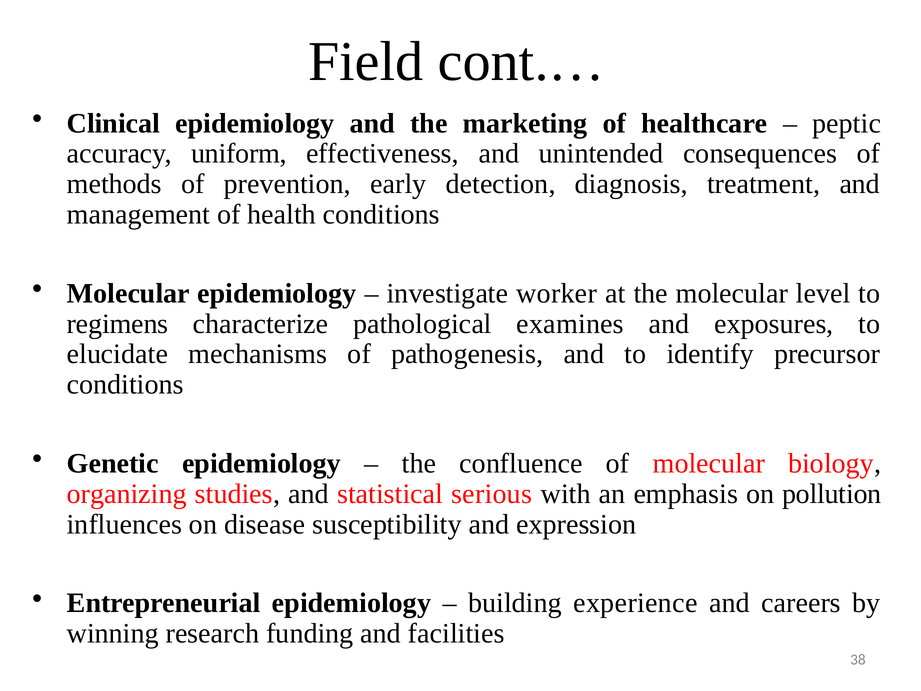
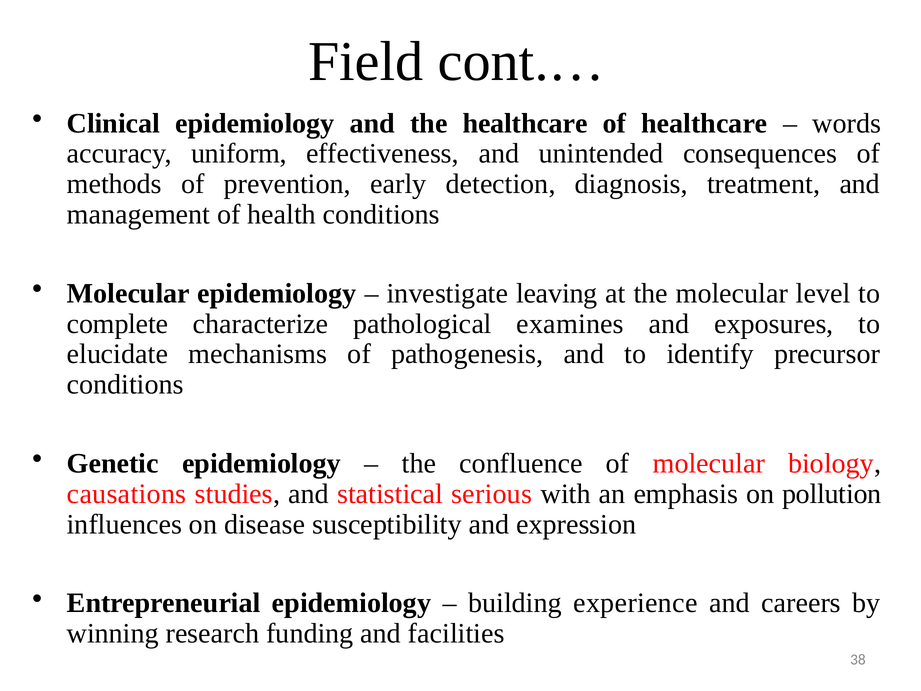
the marketing: marketing -> healthcare (525, 123)
peptic: peptic -> words (847, 123)
worker: worker -> leaving (557, 293)
regimens: regimens -> complete (118, 324)
organizing: organizing -> causations (127, 494)
